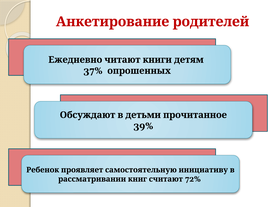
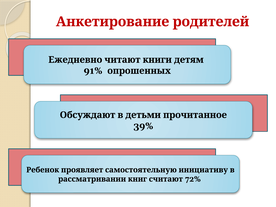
37%: 37% -> 91% (93, 71)
